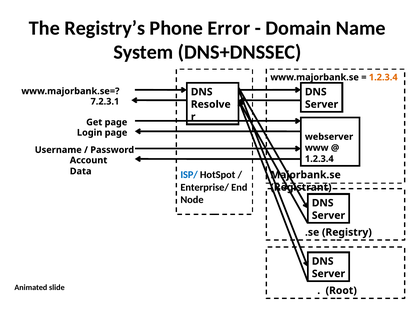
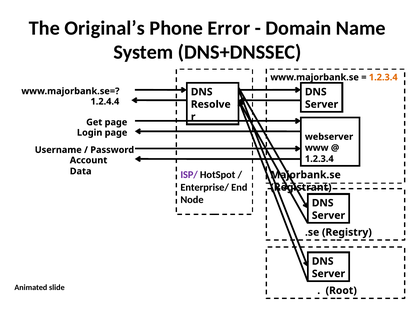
Registry’s: Registry’s -> Original’s (105, 28)
7.2.3.1: 7.2.3.1 -> 1.2.4.4 (105, 102)
ISP/ colour: blue -> purple (189, 175)
